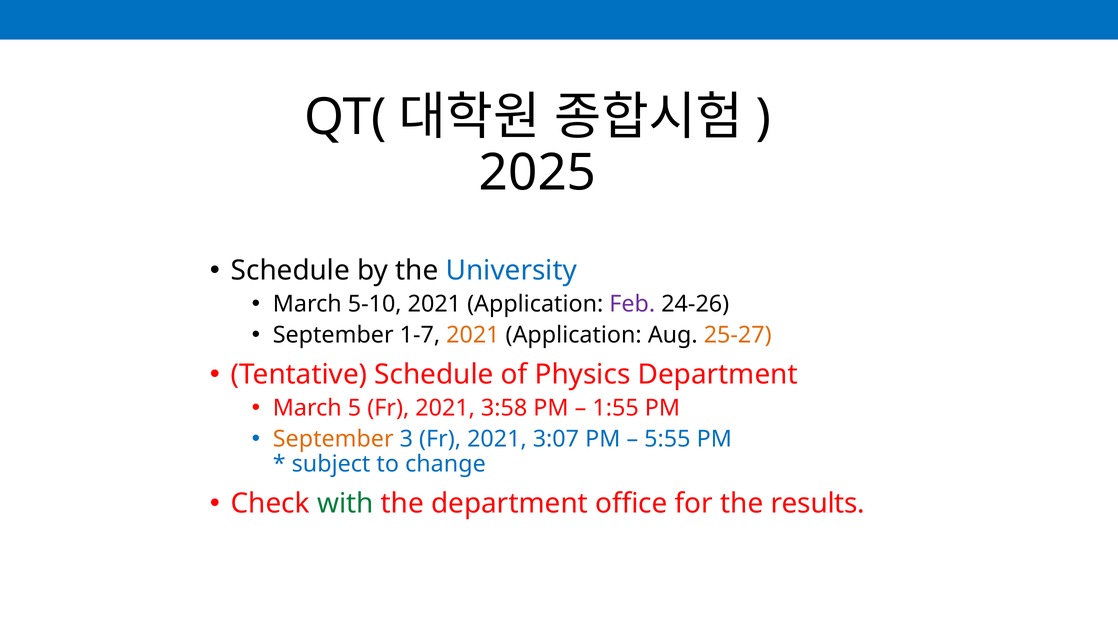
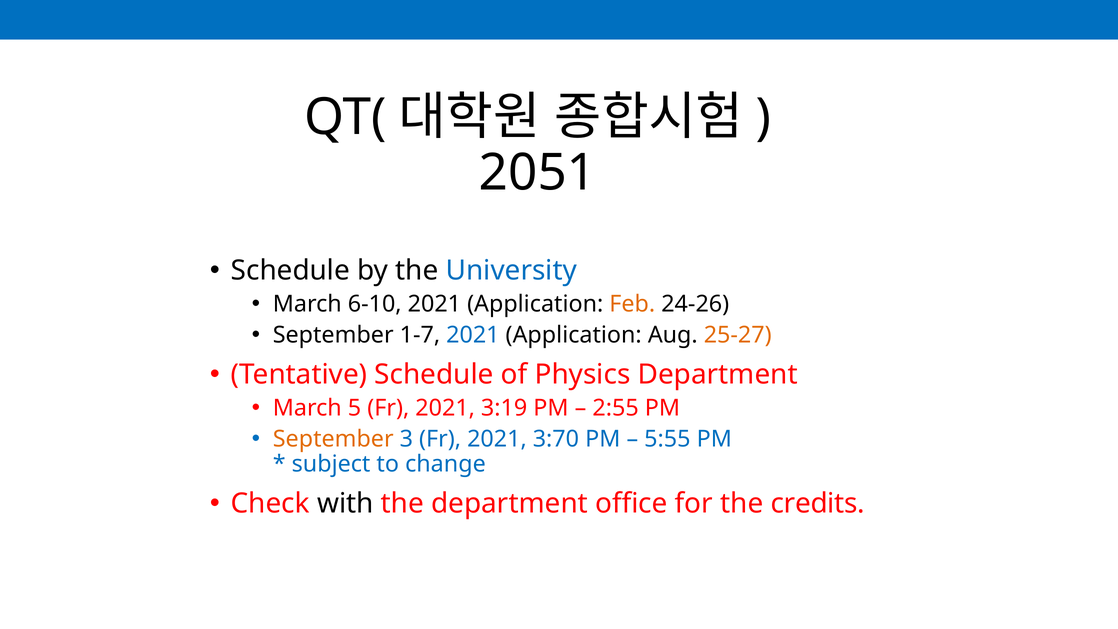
2025: 2025 -> 2051 (538, 173)
5-10: 5-10 -> 6-10 (375, 304)
Feb colour: purple -> orange (632, 304)
2021 colour: orange -> blue (473, 335)
3:58: 3:58 -> 3:19 (504, 408)
1:55: 1:55 -> 2:55 (616, 408)
3:07: 3:07 -> 3:70 (556, 439)
with colour: green -> black (345, 503)
results: results -> credits (818, 503)
